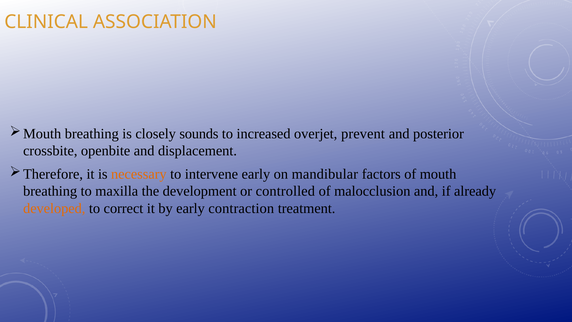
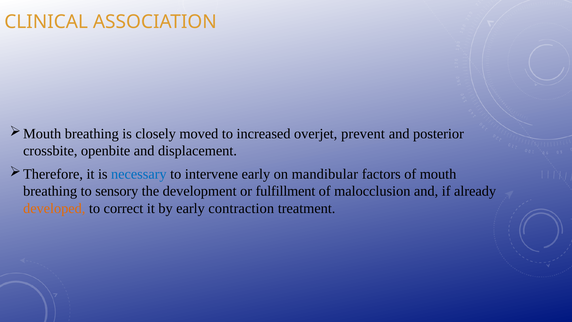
sounds: sounds -> moved (199, 134)
necessary colour: orange -> blue (139, 174)
maxilla: maxilla -> sensory (117, 191)
controlled: controlled -> fulfillment (285, 191)
